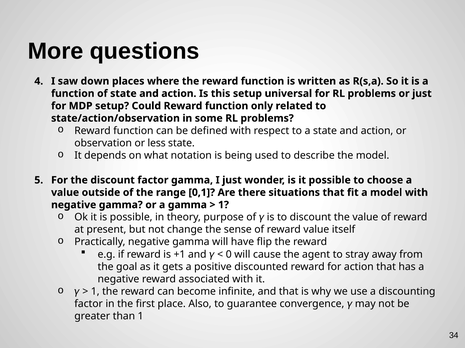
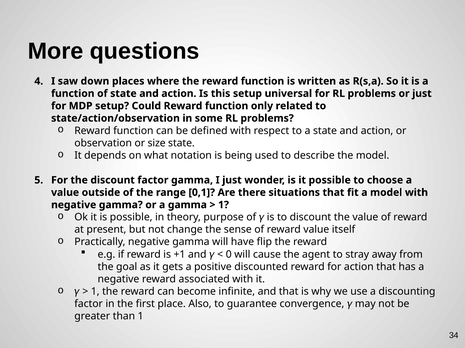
less: less -> size (157, 143)
